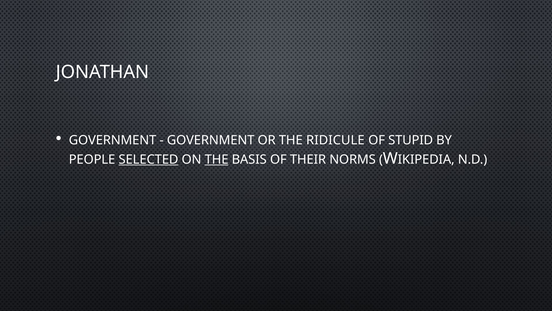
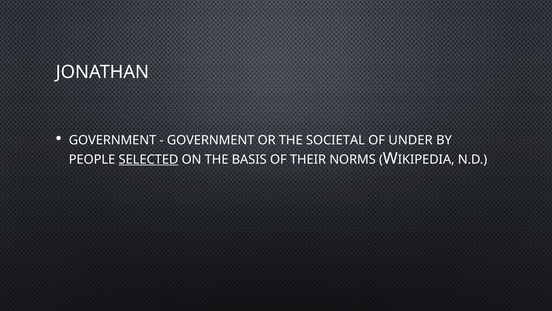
RIDICULE: RIDICULE -> SOCIETAL (335, 140)
STUPID: STUPID -> UNDER (411, 140)
THE underline: present -> none (217, 159)
